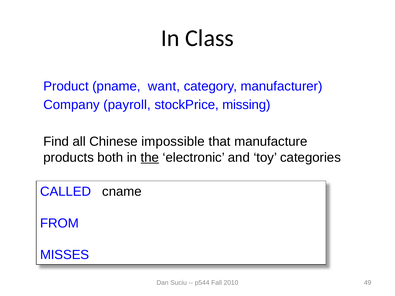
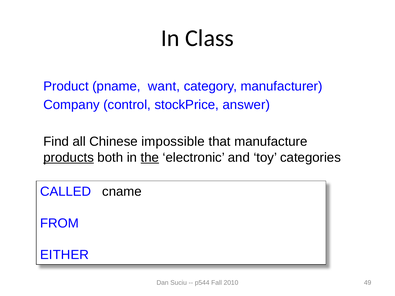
payroll: payroll -> control (127, 105)
missing: missing -> answer (246, 105)
products underline: none -> present (69, 158)
MISSES: MISSES -> EITHER (65, 255)
